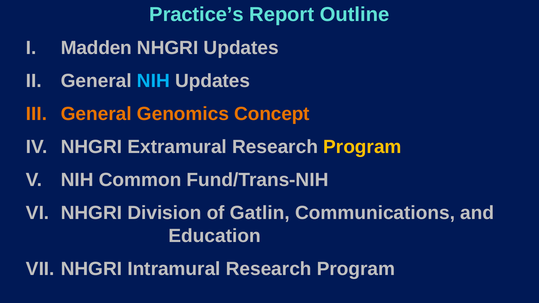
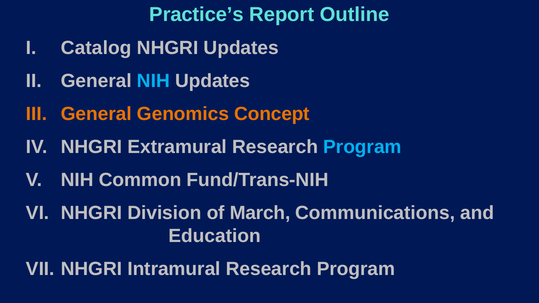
Madden: Madden -> Catalog (96, 48)
Program colour: yellow -> light blue (362, 147)
Gatlin: Gatlin -> March (260, 213)
